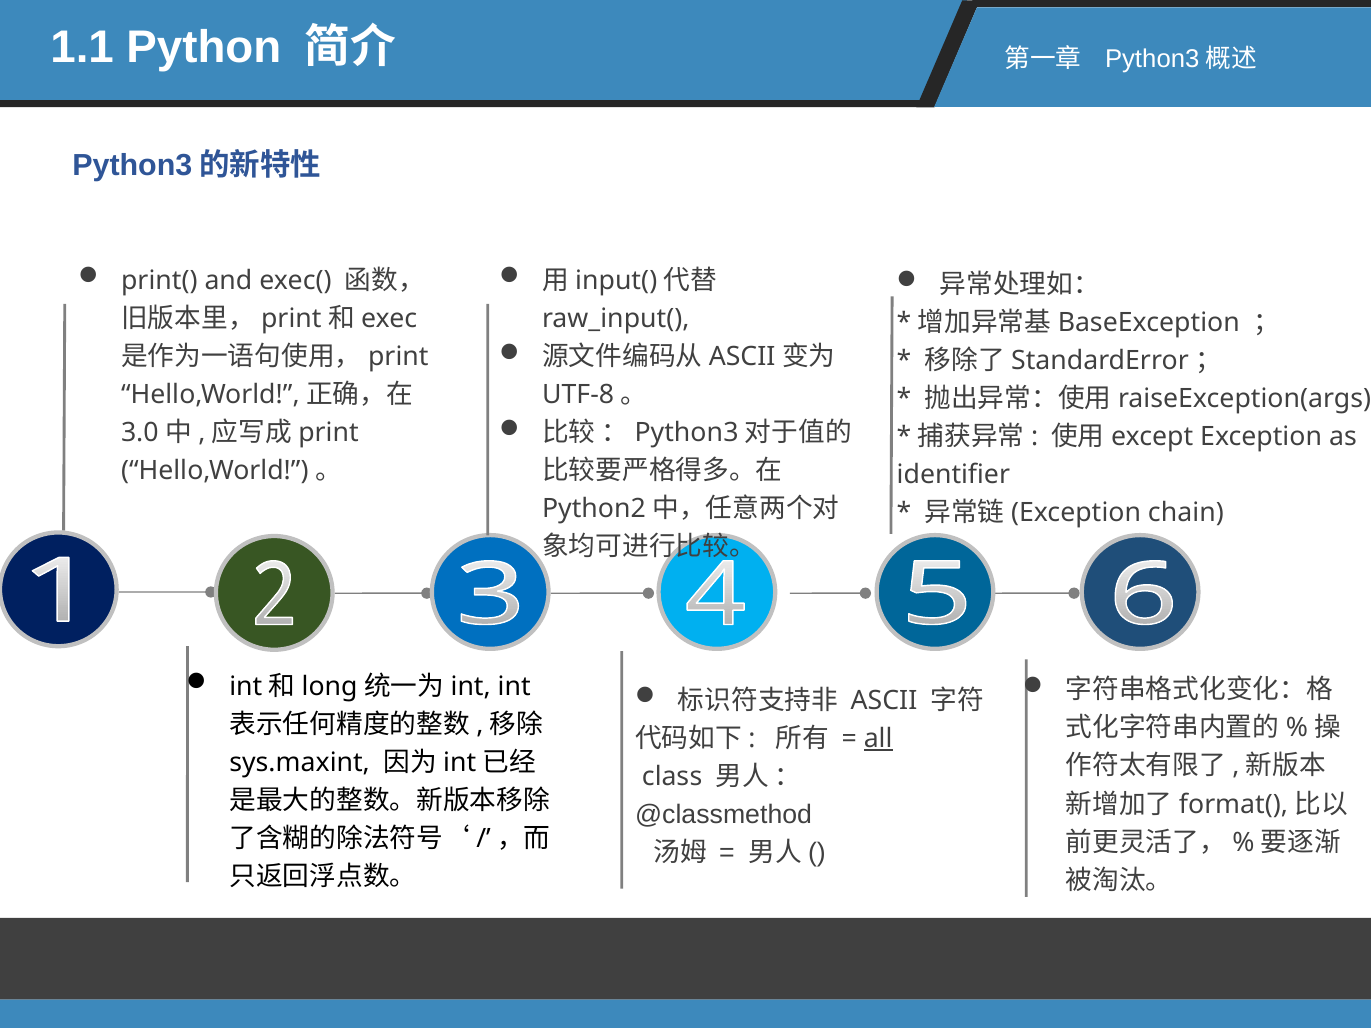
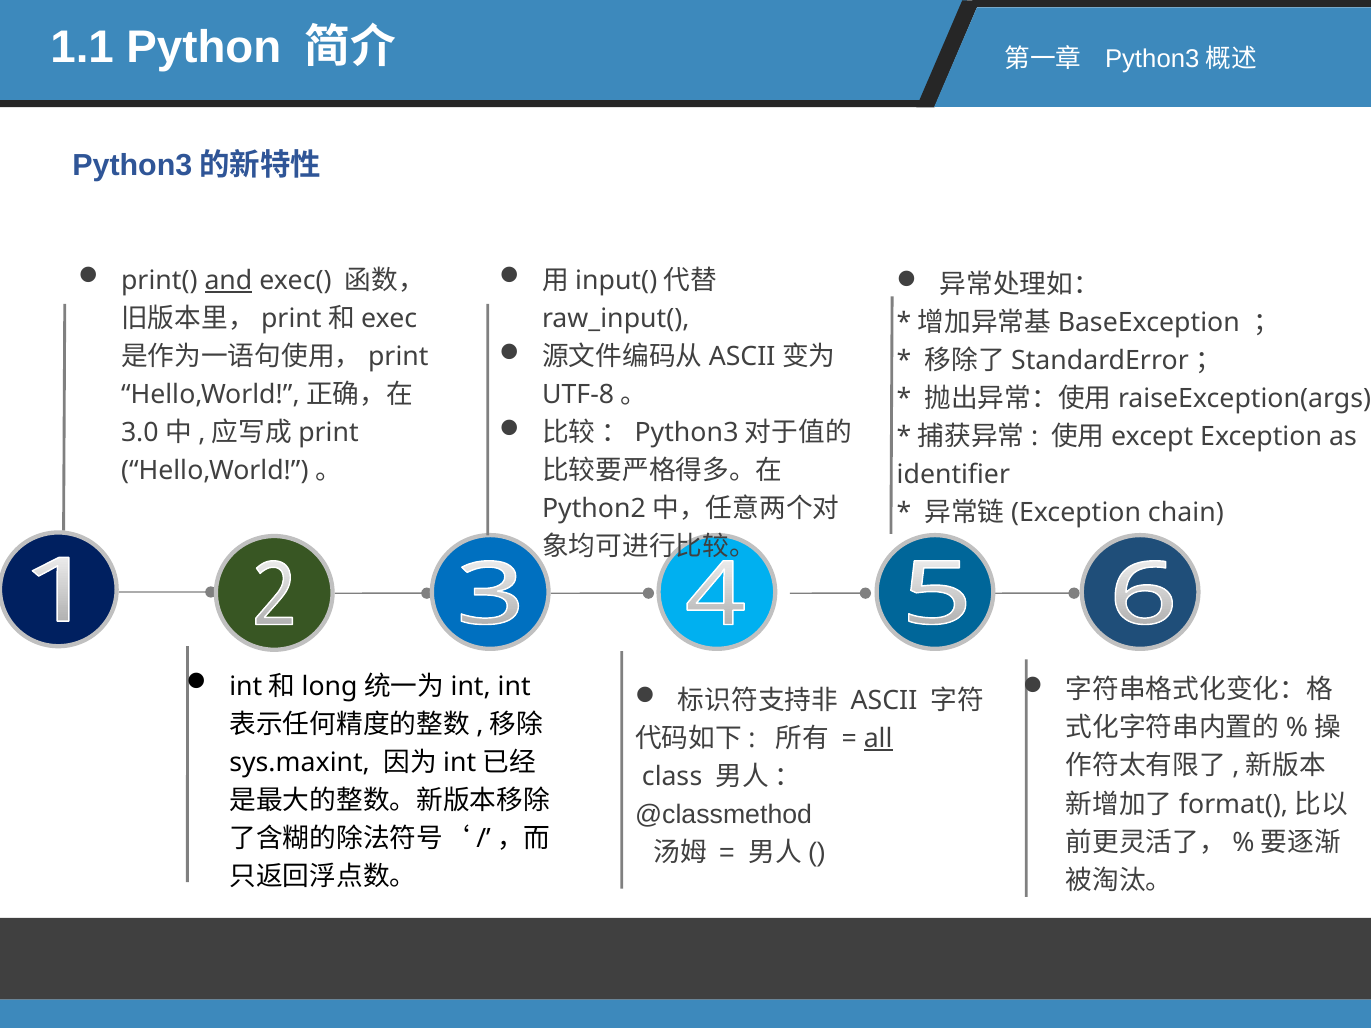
and underline: none -> present (228, 280)
